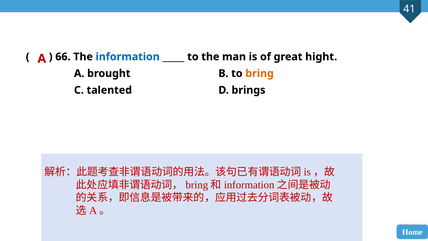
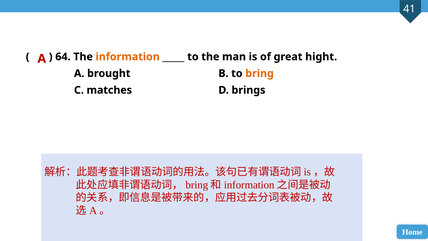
66: 66 -> 64 (63, 57)
information colour: blue -> orange (128, 57)
talented: talented -> matches (109, 90)
